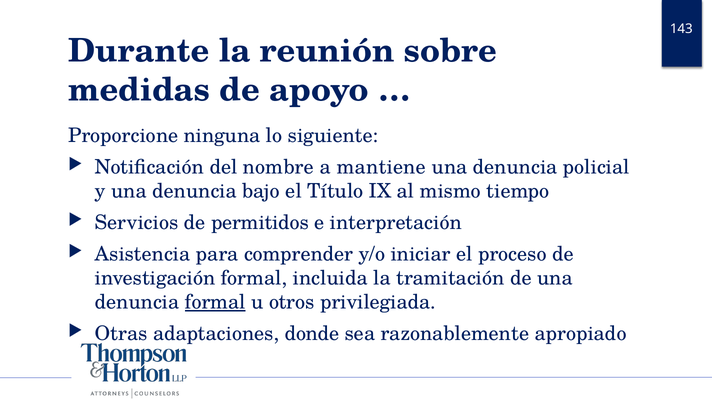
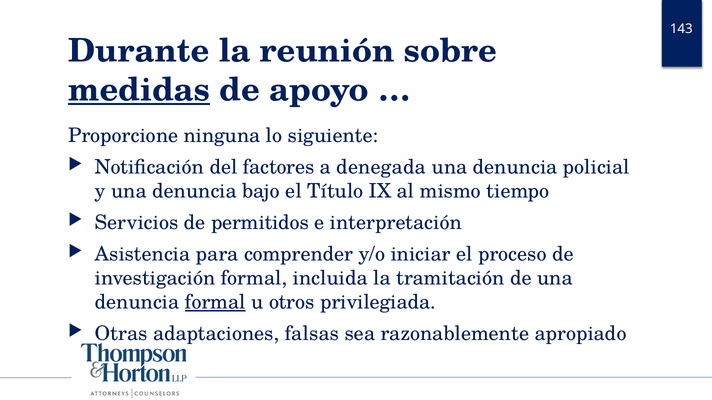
medidas underline: none -> present (139, 90)
nombre: nombre -> factores (279, 167)
mantiene: mantiene -> denegada (381, 167)
donde: donde -> falsas (312, 334)
